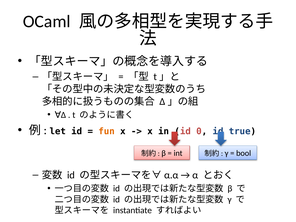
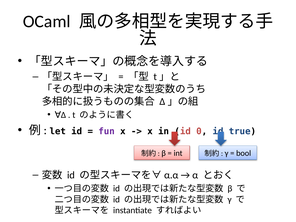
fun colour: orange -> purple (107, 131)
